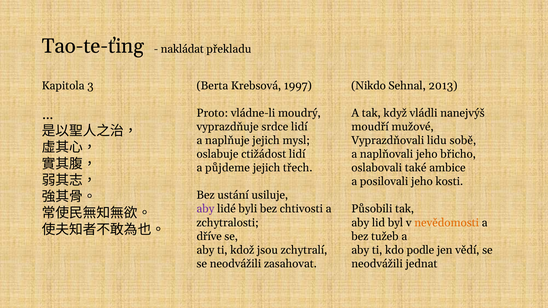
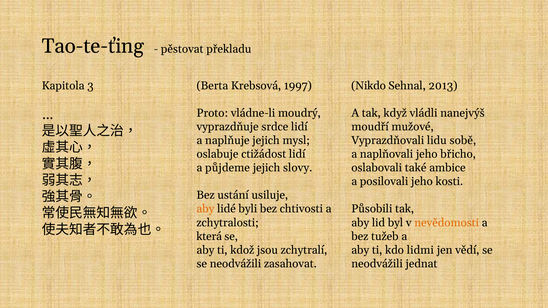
nakládat: nakládat -> pěstovat (182, 49)
třech: třech -> slovy (298, 168)
aby colour: purple -> orange (205, 209)
dříve: dříve -> která (209, 236)
podle: podle -> lidmi (420, 250)
